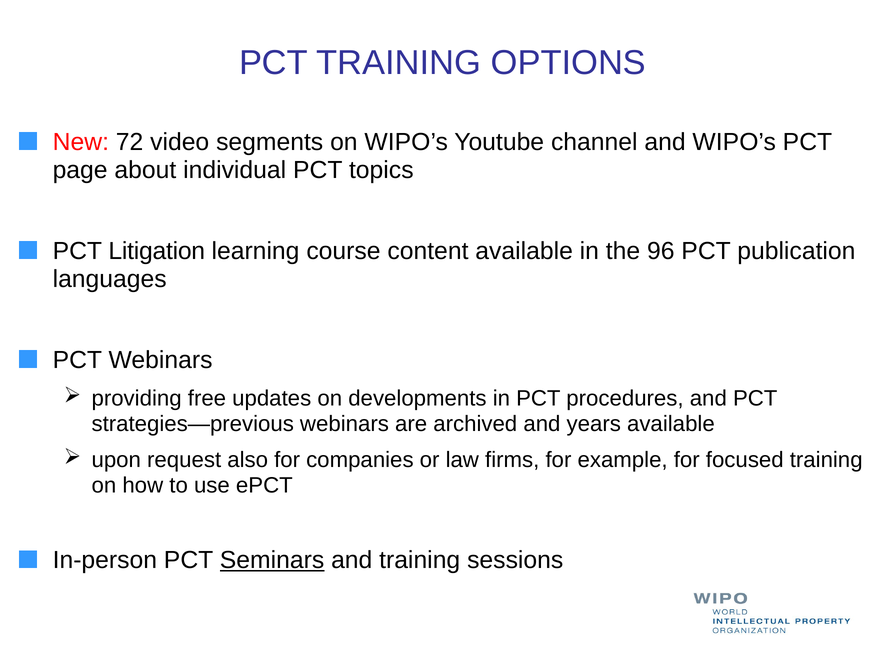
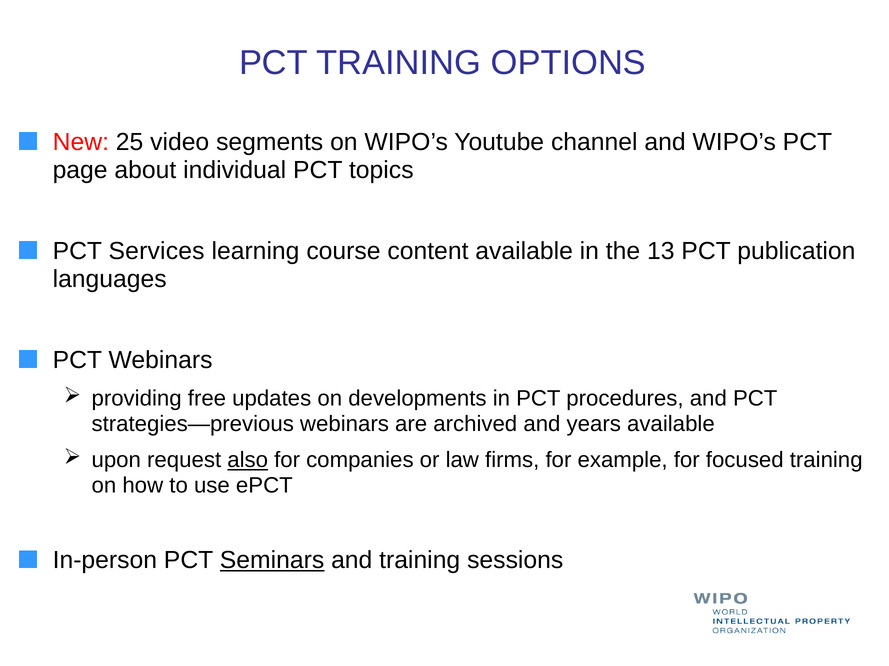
72: 72 -> 25 (130, 142)
Litigation: Litigation -> Services (157, 251)
96: 96 -> 13 (661, 251)
also underline: none -> present (248, 461)
